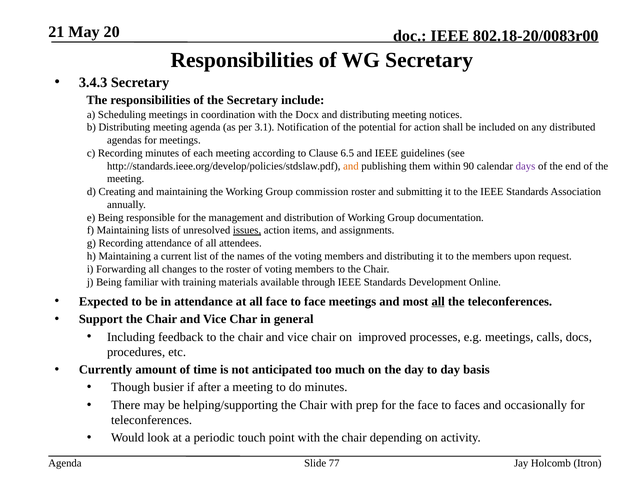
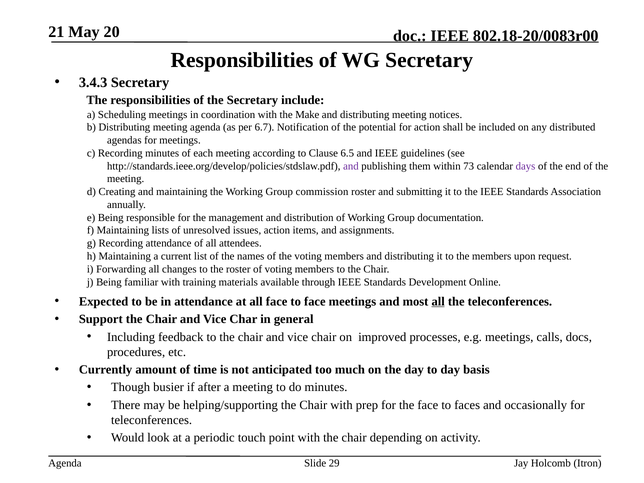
Docx: Docx -> Make (307, 115)
3.1: 3.1 -> 6.7 (264, 127)
and colour: orange -> purple (351, 166)
90: 90 -> 73 (469, 166)
issues underline: present -> none (247, 230)
77: 77 -> 29 (334, 463)
